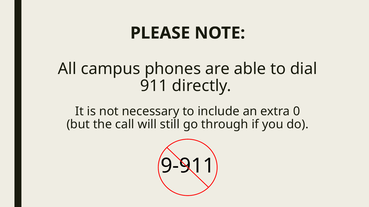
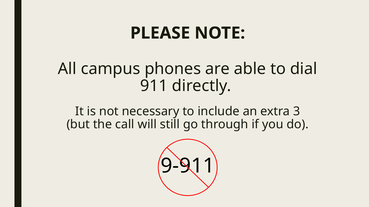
0: 0 -> 3 (297, 112)
